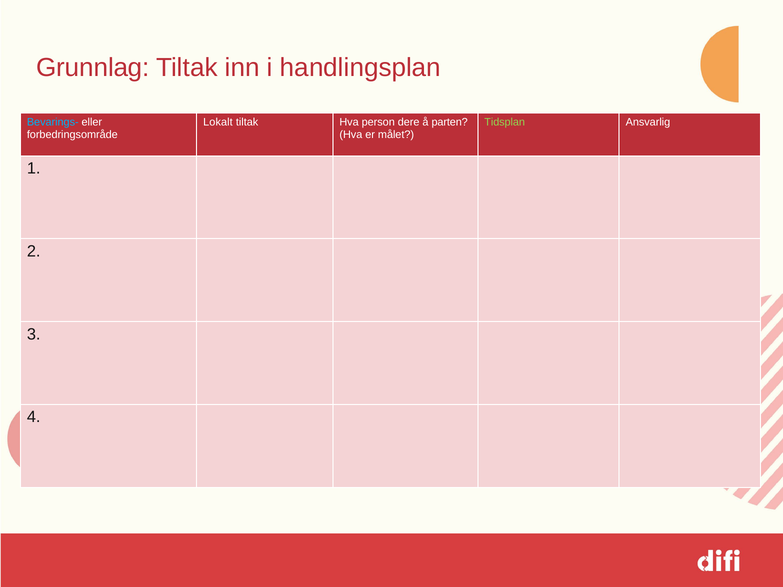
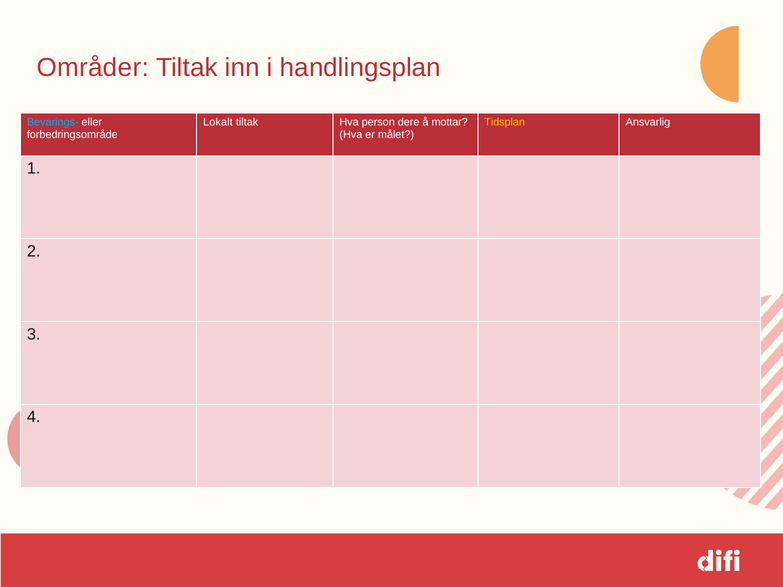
Grunnlag: Grunnlag -> Områder (93, 68)
parten: parten -> mottar (450, 122)
Tidsplan colour: light green -> yellow (505, 122)
